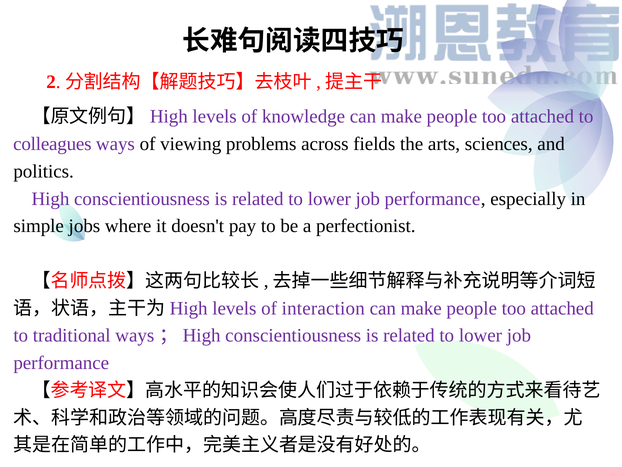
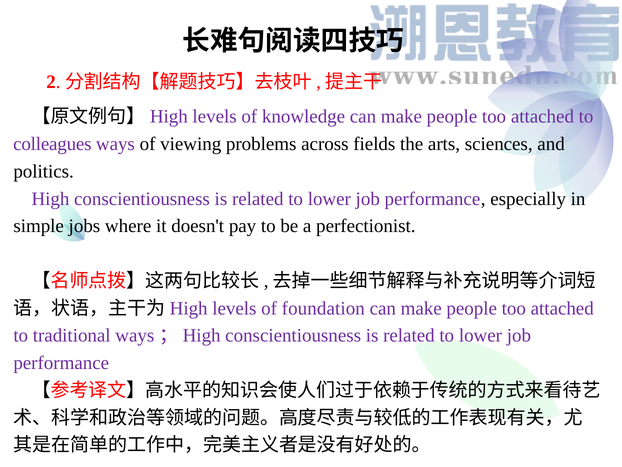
interaction: interaction -> foundation (323, 308)
